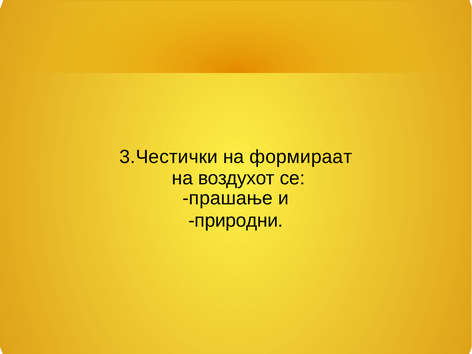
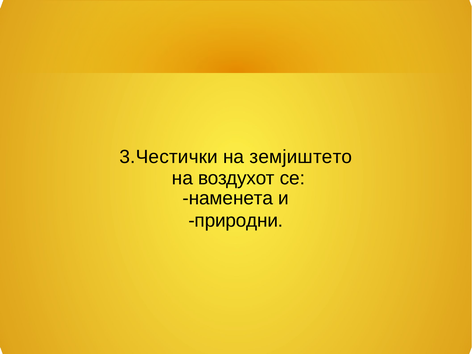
формираат: формираат -> земјиштето (301, 157)
прашање: прашање -> наменета (228, 198)
